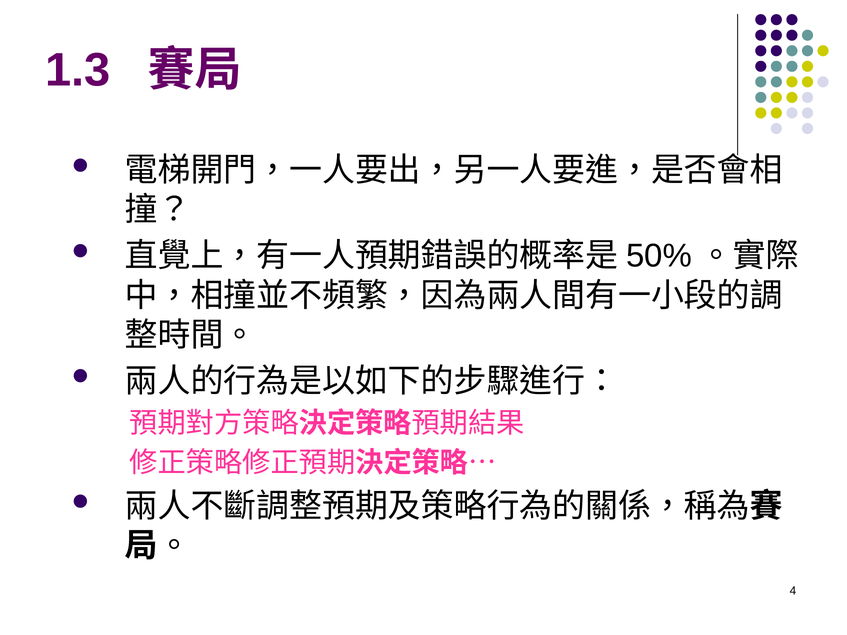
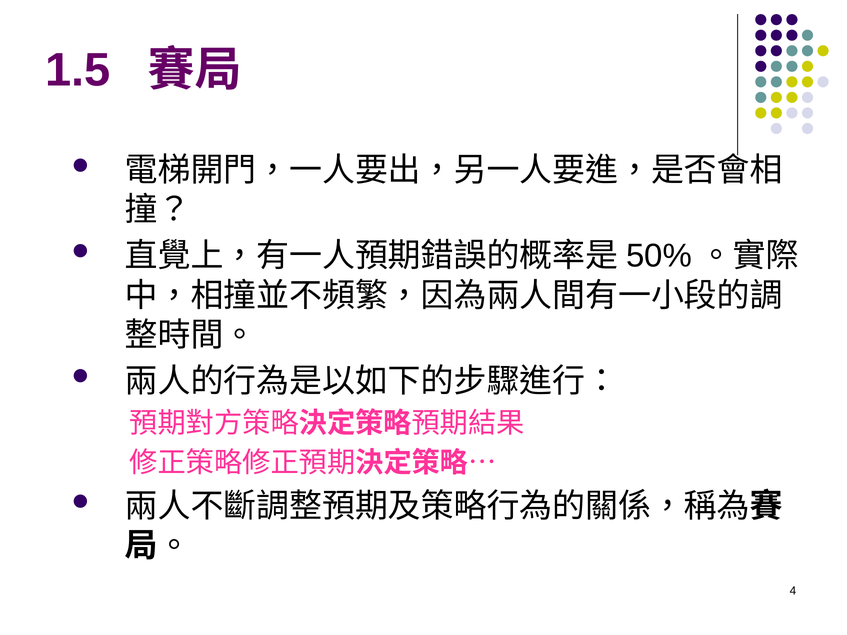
1.3: 1.3 -> 1.5 (78, 70)
